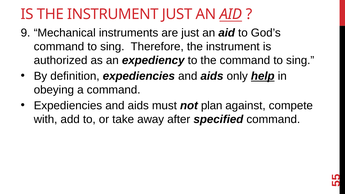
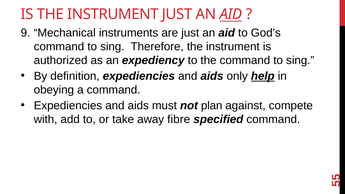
after: after -> fibre (179, 119)
